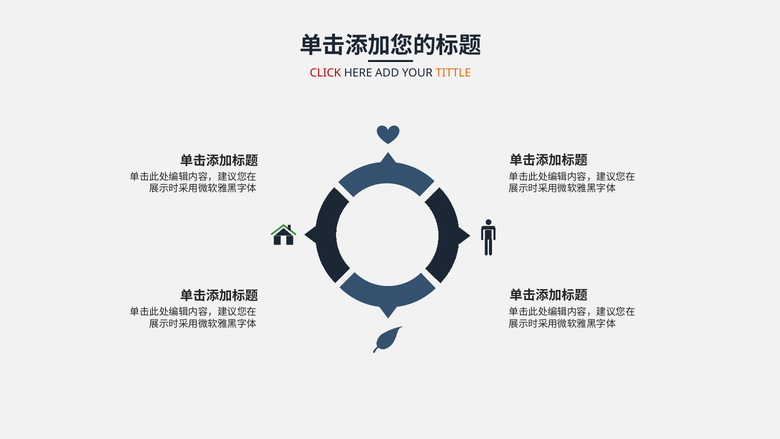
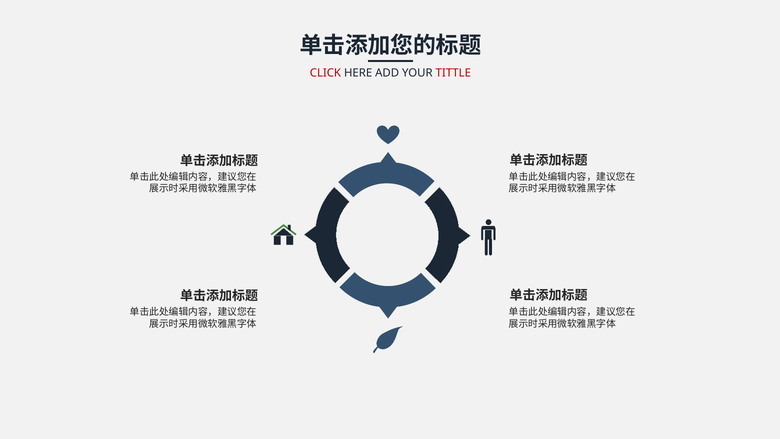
TITTLE colour: orange -> red (453, 73)
